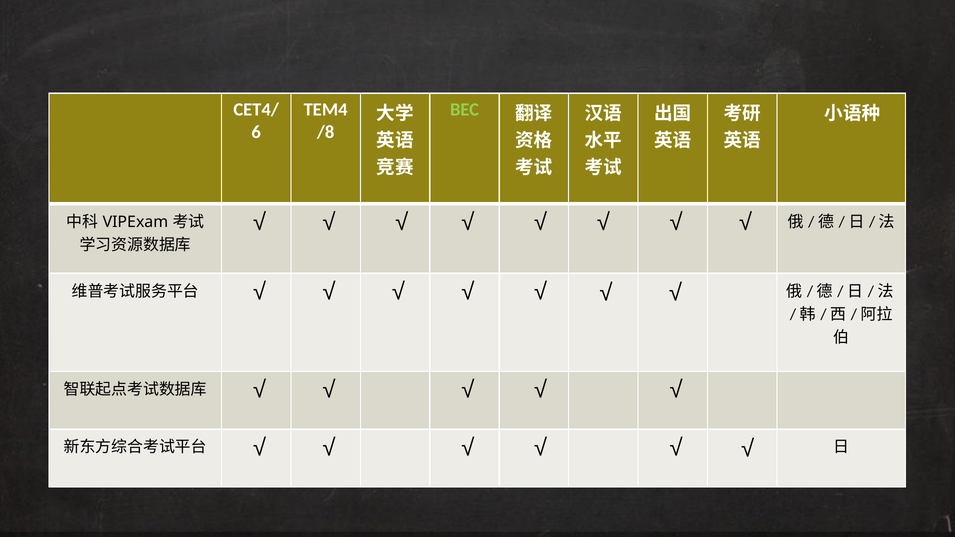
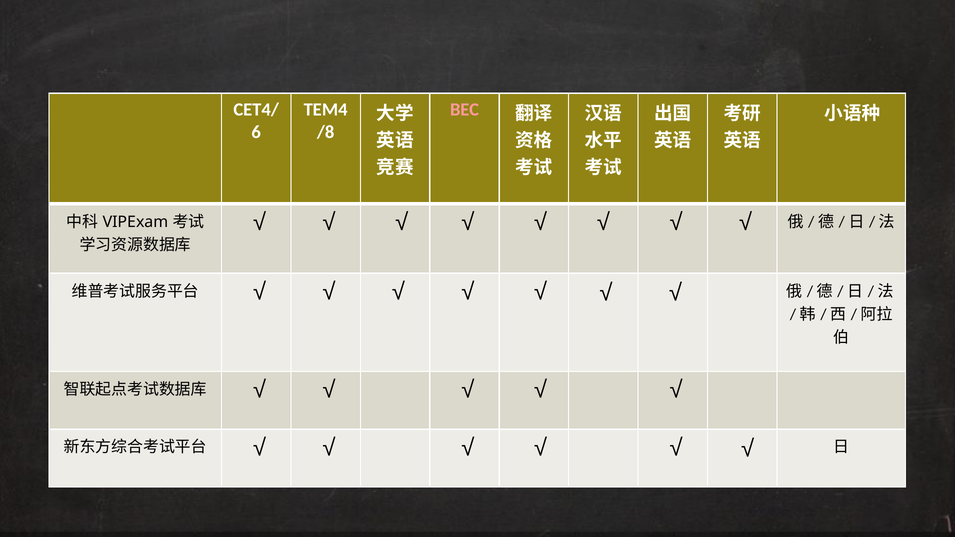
BEC colour: light green -> pink (465, 110)
